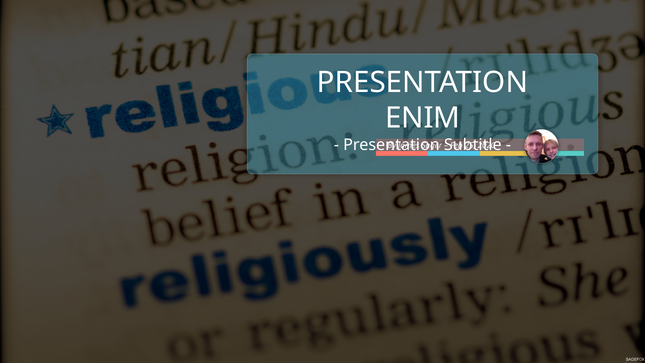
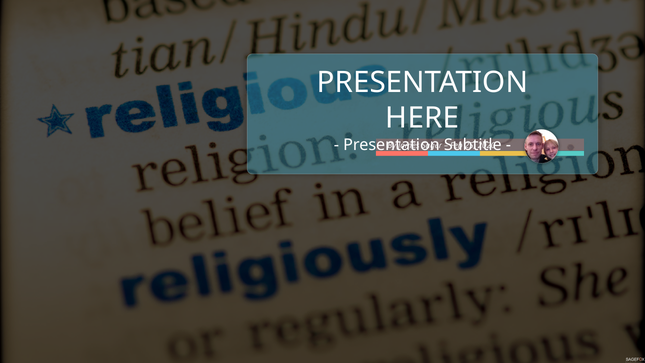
ENIM: ENIM -> HERE (422, 118)
